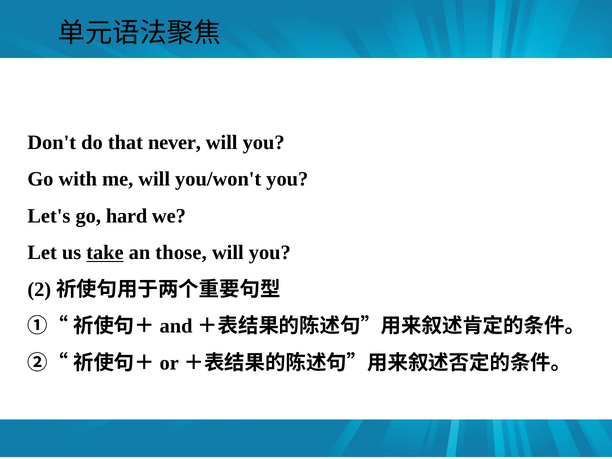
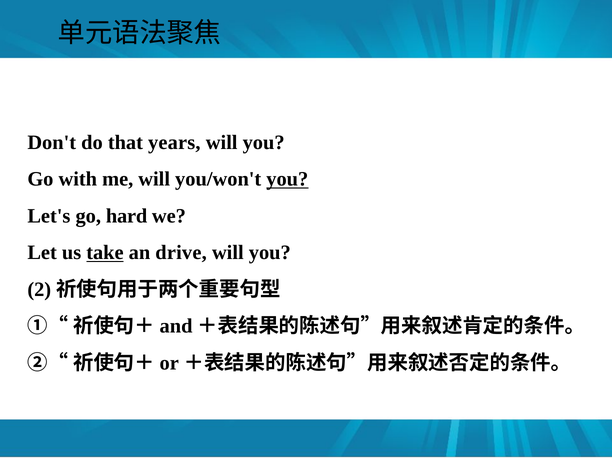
never: never -> years (174, 142)
you underline: none -> present (287, 179)
those: those -> drive (181, 253)
